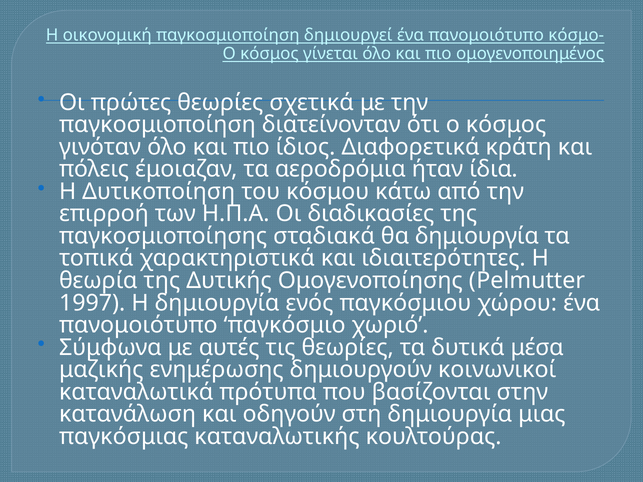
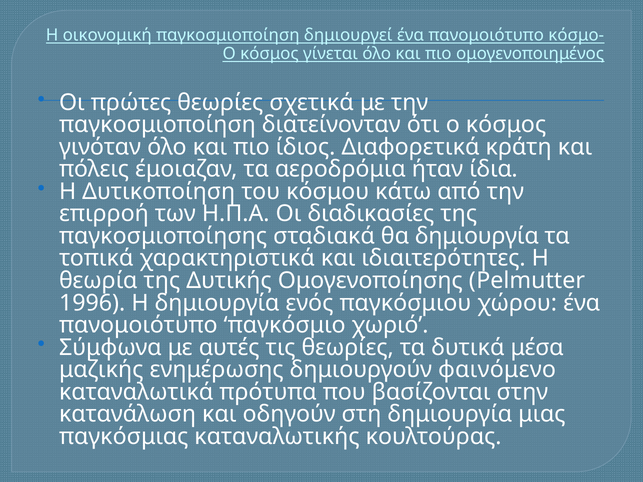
1997: 1997 -> 1996 (92, 303)
κοινωνικοί: κοινωνικοί -> φαινόμενο (497, 370)
